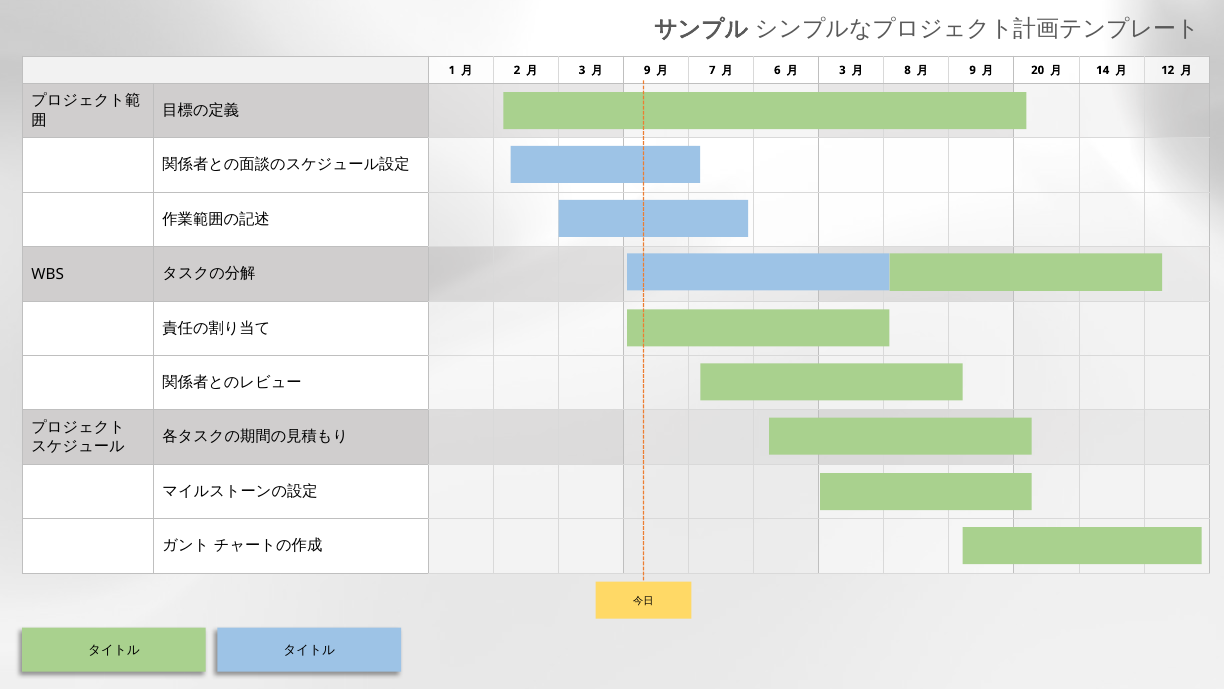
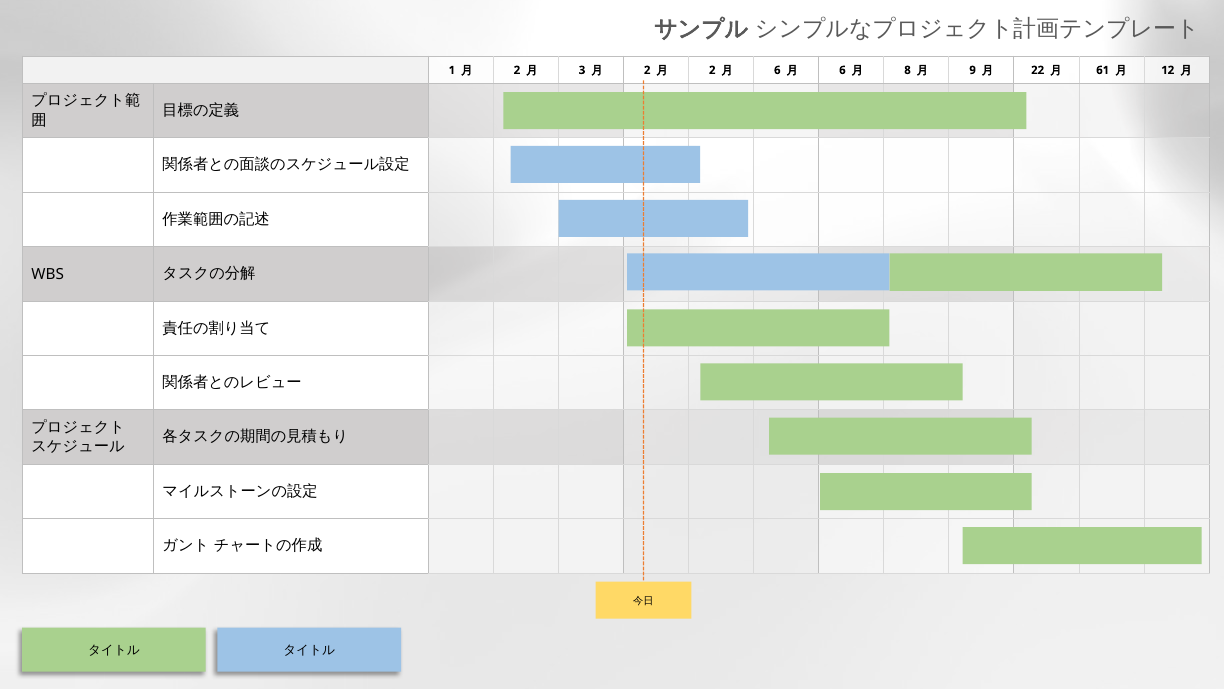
9: 9 -> 2 (647, 70)
7: 7 -> 2 (712, 70)
3: 3 -> 6 (842, 70)
20: 20 -> 22 (1038, 70)
14: 14 -> 61 (1103, 70)
